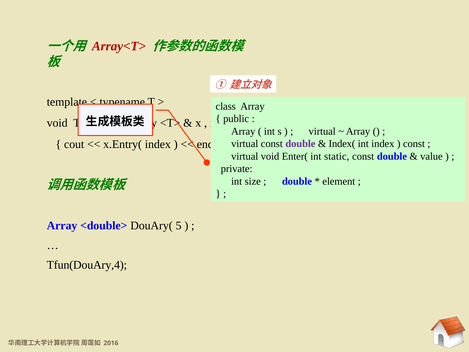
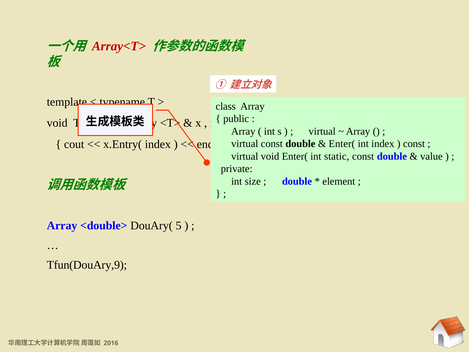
double colour: purple -> black (300, 144)
Index(: Index( -> Enter( (342, 144)
Tfun(DouAry,4: Tfun(DouAry,4 -> Tfun(DouAry,9 (87, 265)
